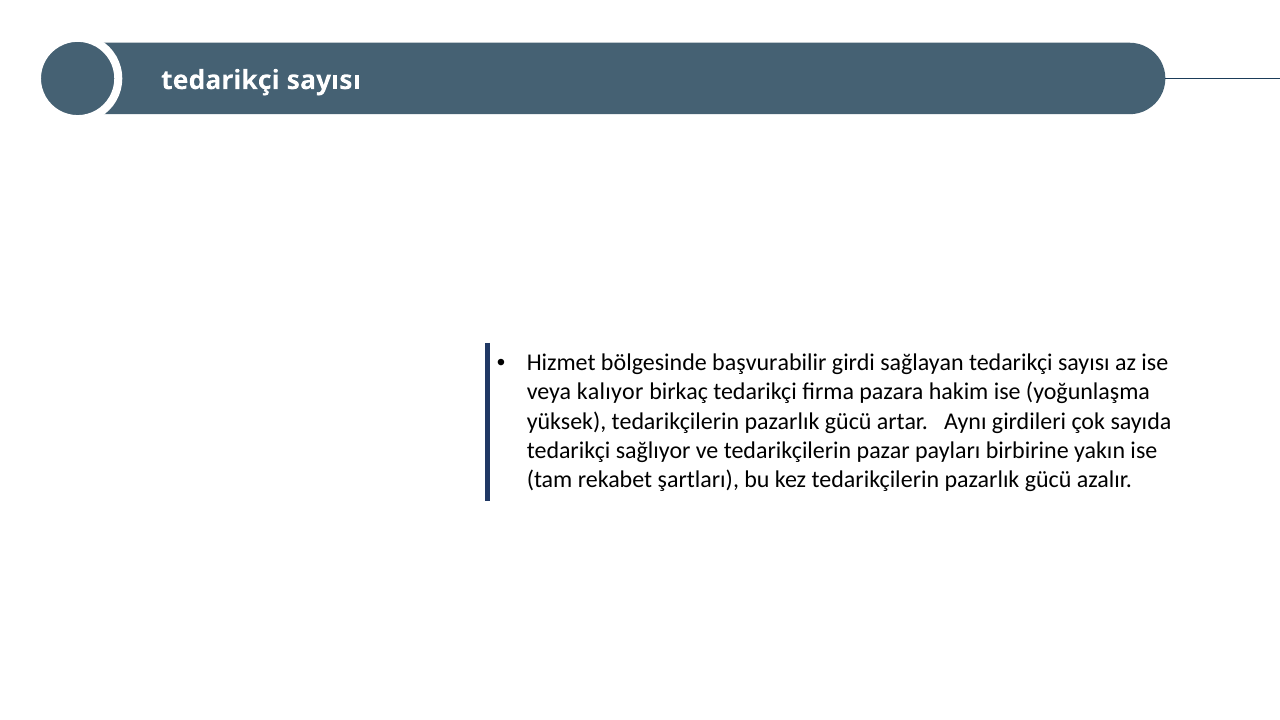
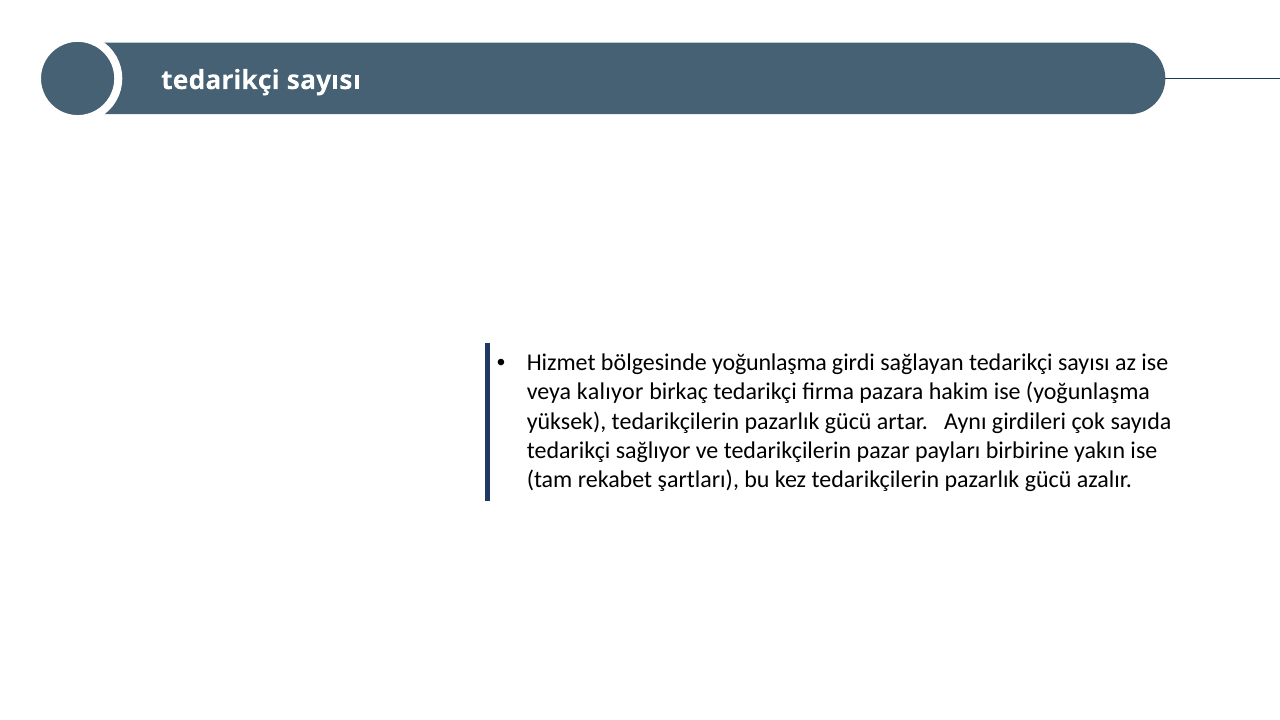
bölgesinde başvurabilir: başvurabilir -> yoğunlaşma (770, 363)
